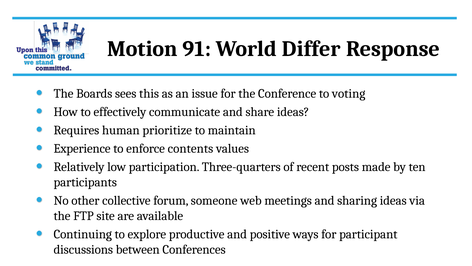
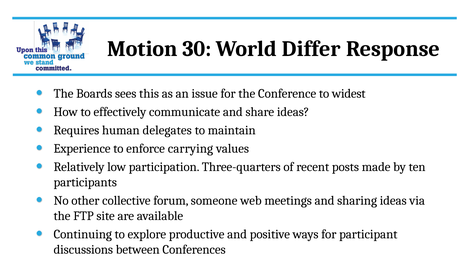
91: 91 -> 30 (197, 49)
voting: voting -> widest (349, 93)
prioritize: prioritize -> delegates (167, 130)
contents: contents -> carrying (190, 148)
